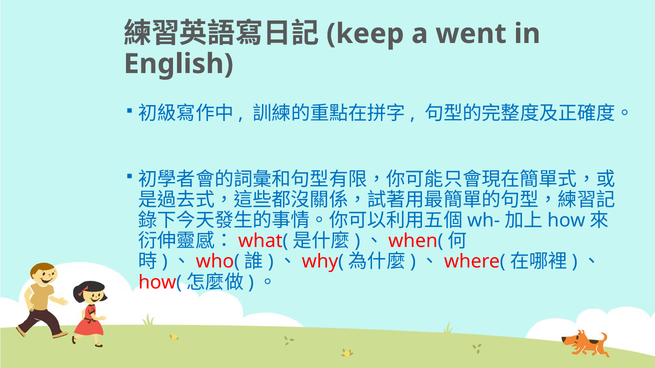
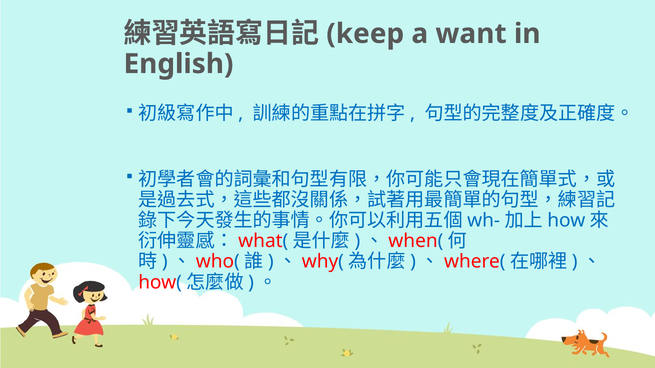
went: went -> want (471, 34)
